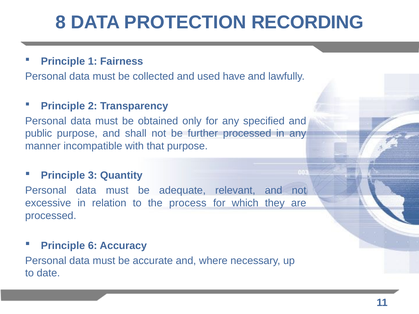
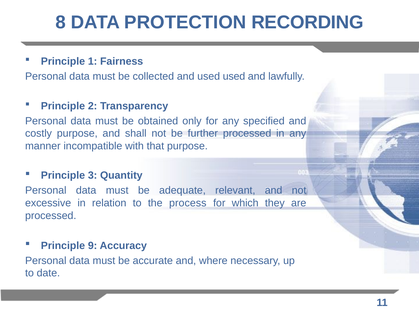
used have: have -> used (234, 76)
public: public -> costly (39, 134)
6: 6 -> 9 (93, 246)
